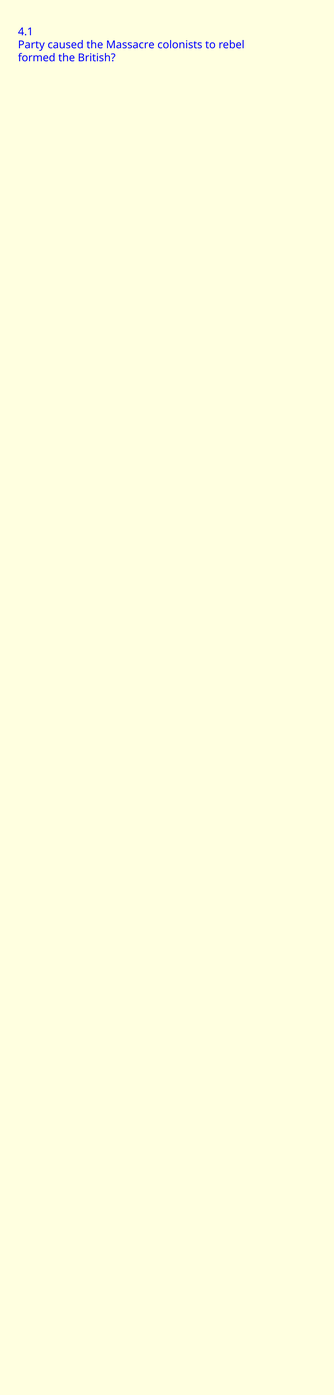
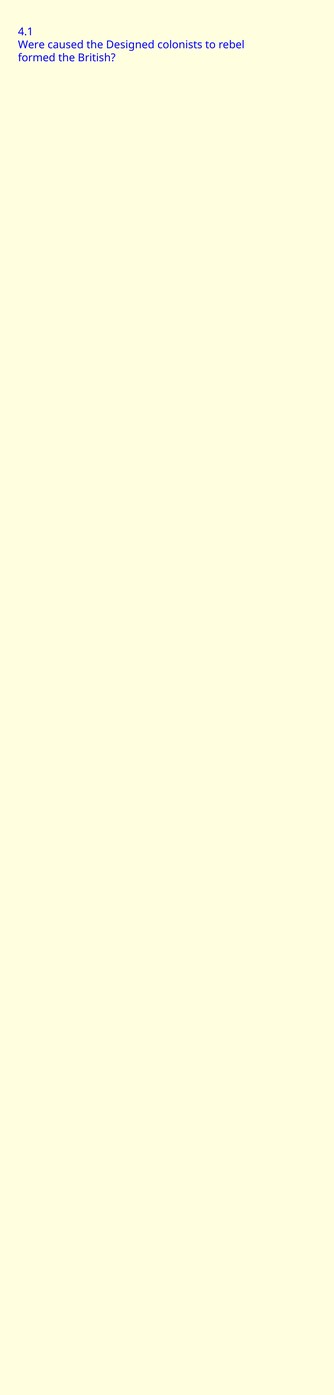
Party: Party -> Were (31, 45)
Massacre: Massacre -> Designed (130, 45)
